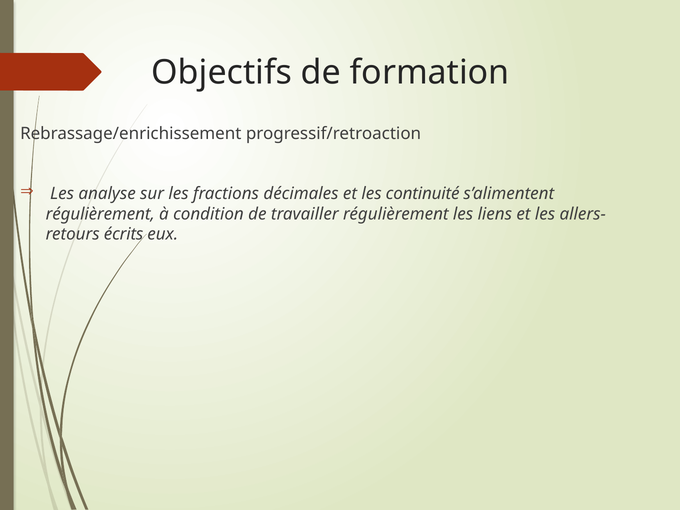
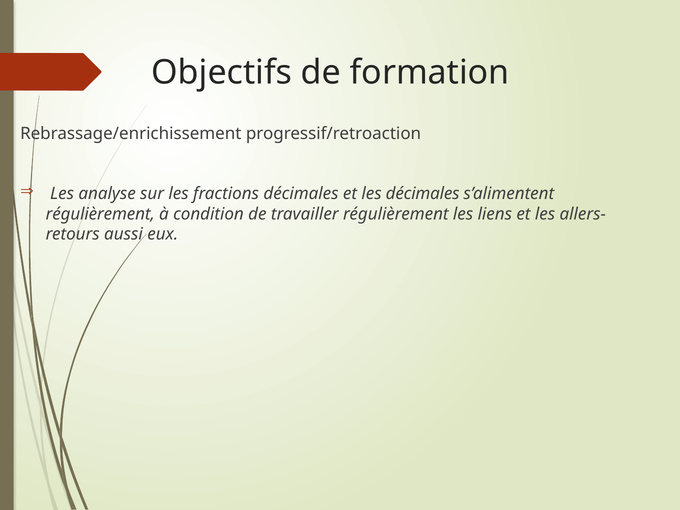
les continuité: continuité -> décimales (423, 193)
écrits: écrits -> aussi (123, 234)
